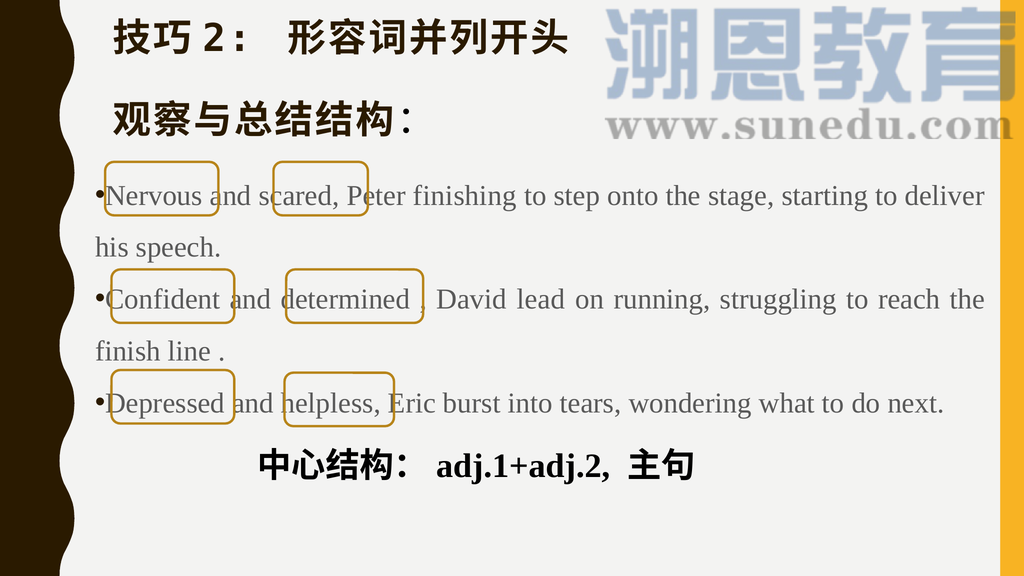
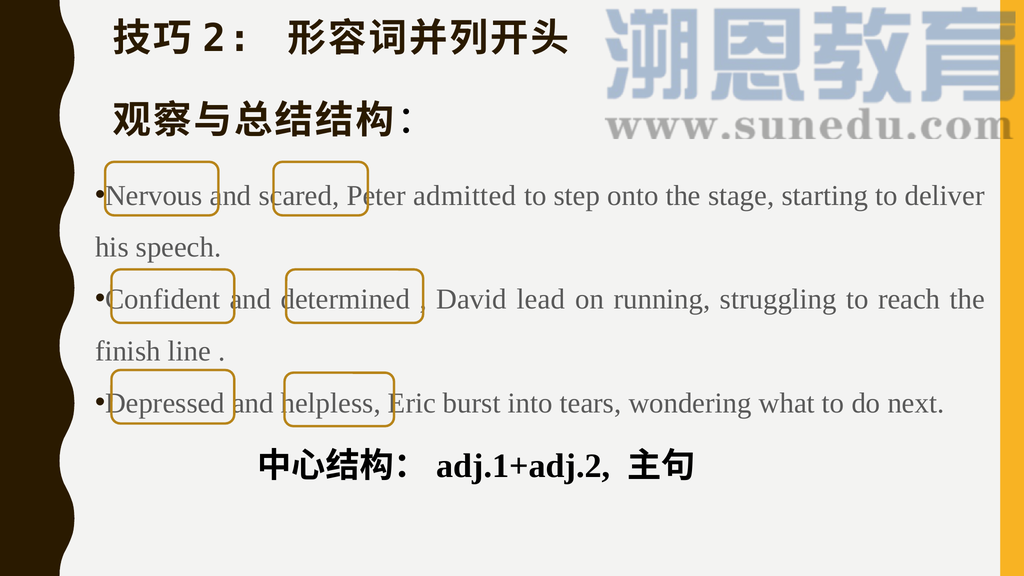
finishing: finishing -> admitted (465, 196)
